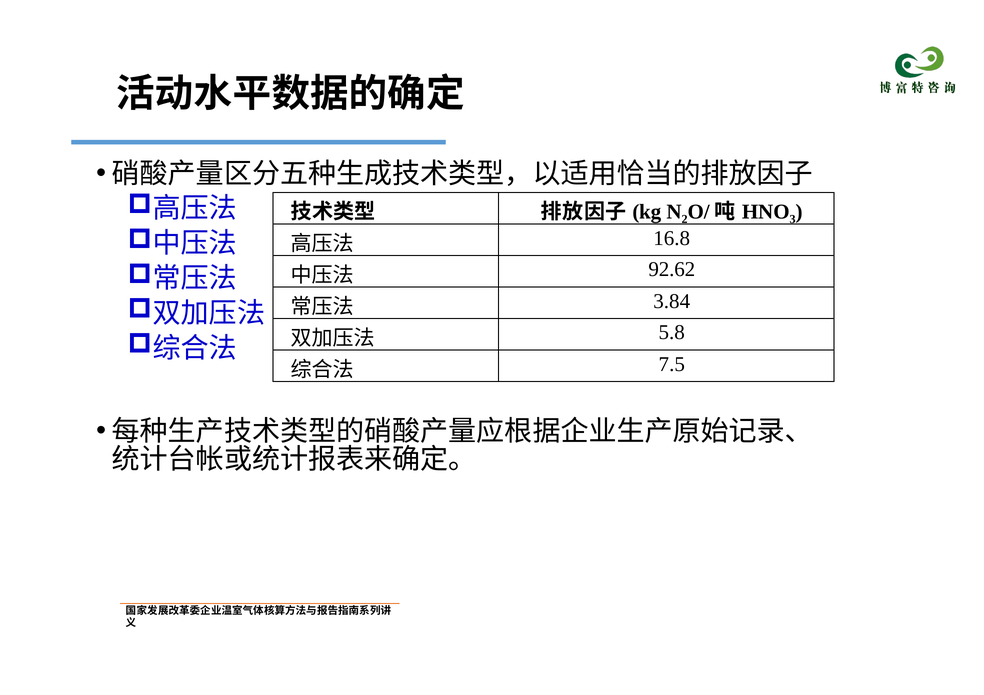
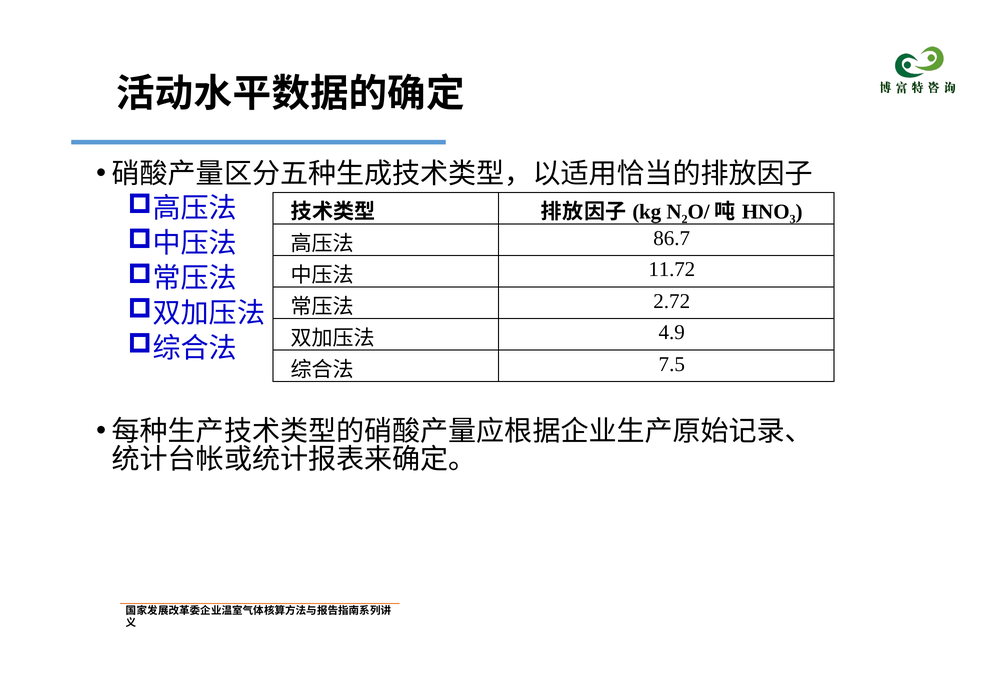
16.8: 16.8 -> 86.7 (672, 238)
92.62: 92.62 -> 11.72 (672, 270)
3.84: 3.84 -> 2.72 (672, 301)
5.8: 5.8 -> 4.9 (672, 333)
